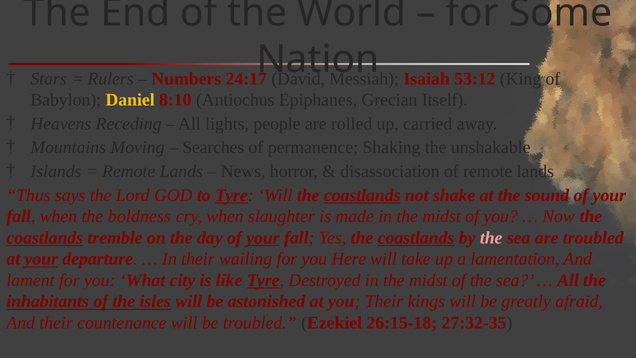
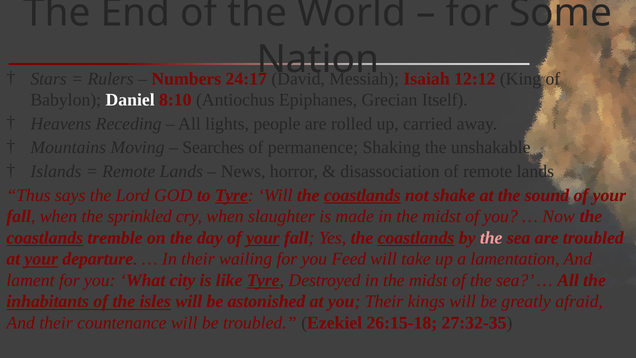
53:12: 53:12 -> 12:12 (475, 79)
Daniel colour: yellow -> white (130, 100)
boldness: boldness -> sprinkled (140, 216)
Here: Here -> Feed (349, 259)
